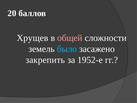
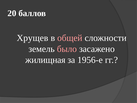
было colour: light blue -> pink (67, 49)
закрепить: закрепить -> жилищная (45, 60)
1952-е: 1952-е -> 1956-е (90, 60)
